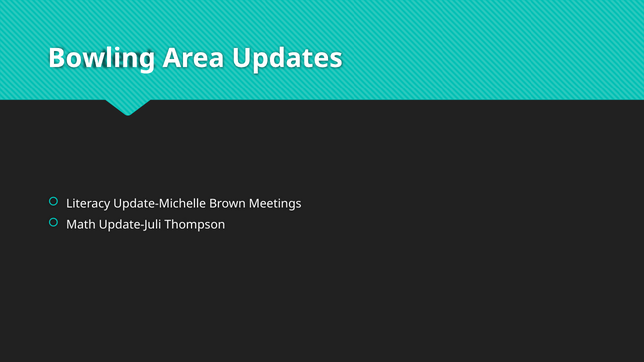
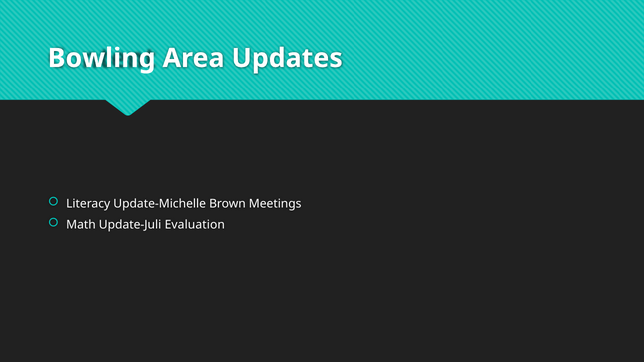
Thompson: Thompson -> Evaluation (195, 225)
